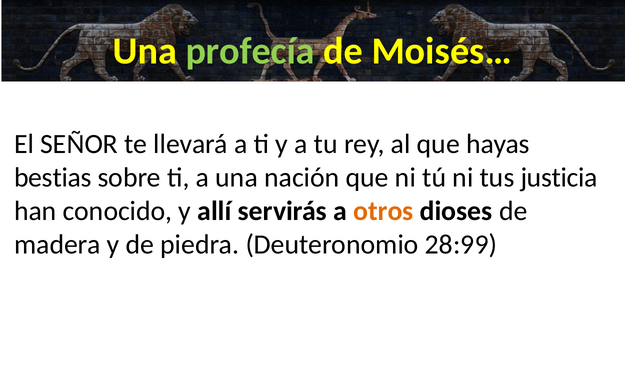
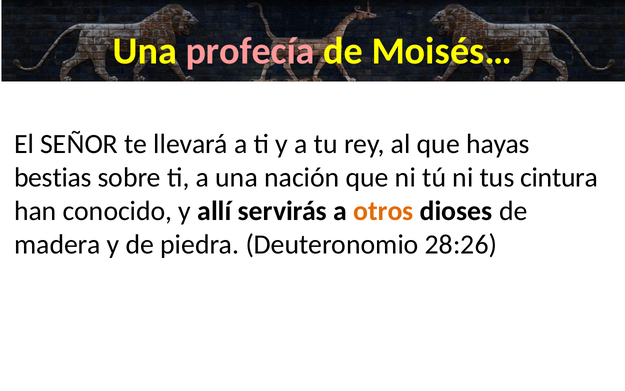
profecía colour: light green -> pink (250, 51)
justicia: justicia -> cintura (559, 177)
28:99: 28:99 -> 28:26 (461, 244)
